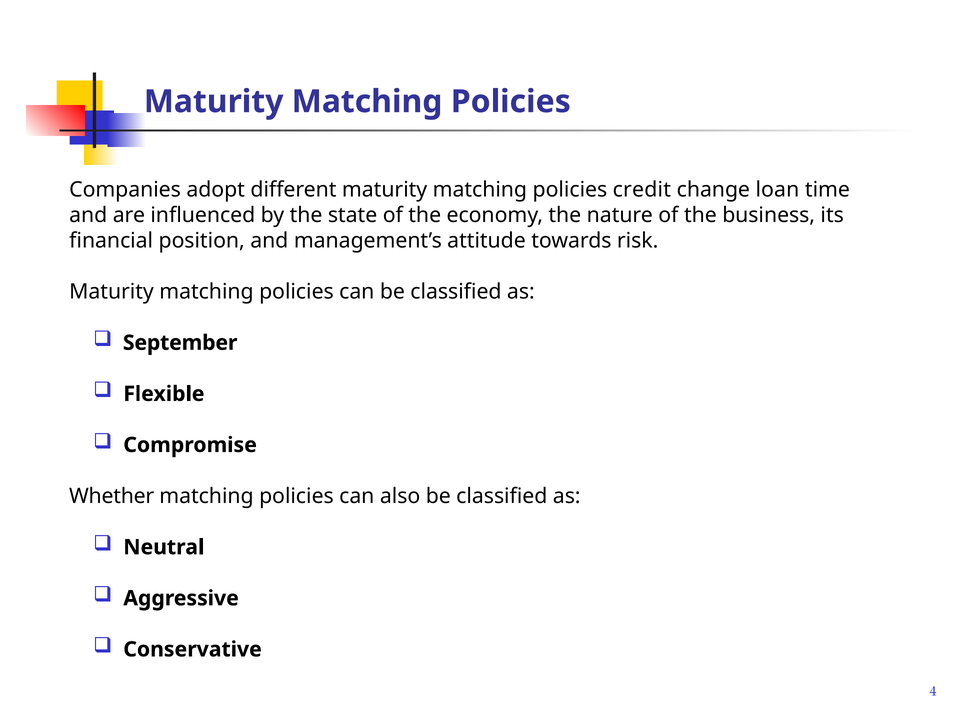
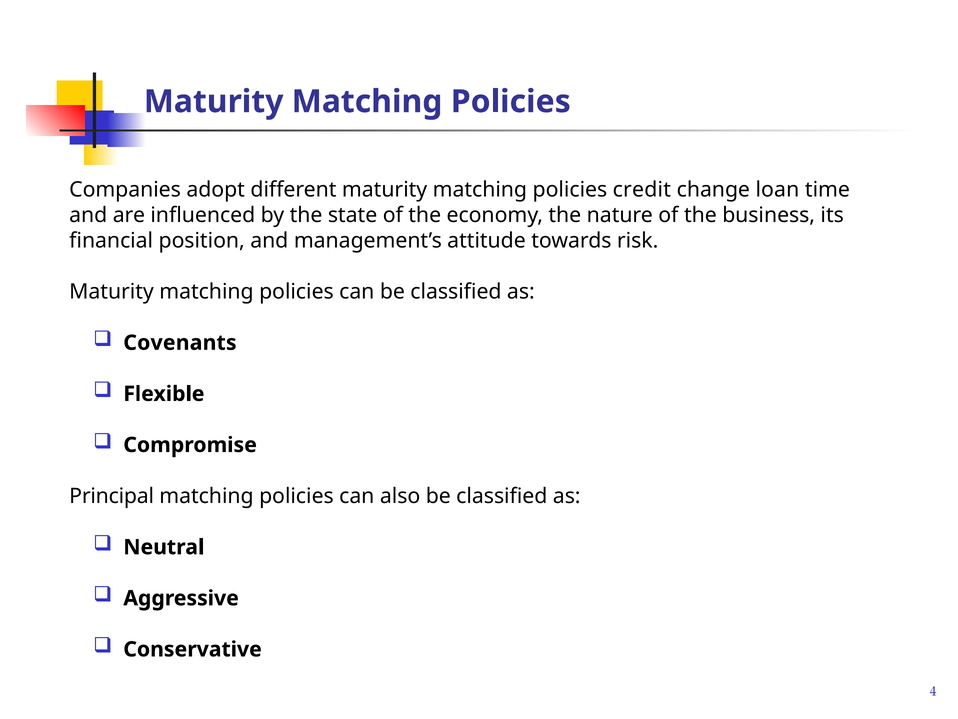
September: September -> Covenants (180, 343)
Whether: Whether -> Principal (112, 496)
